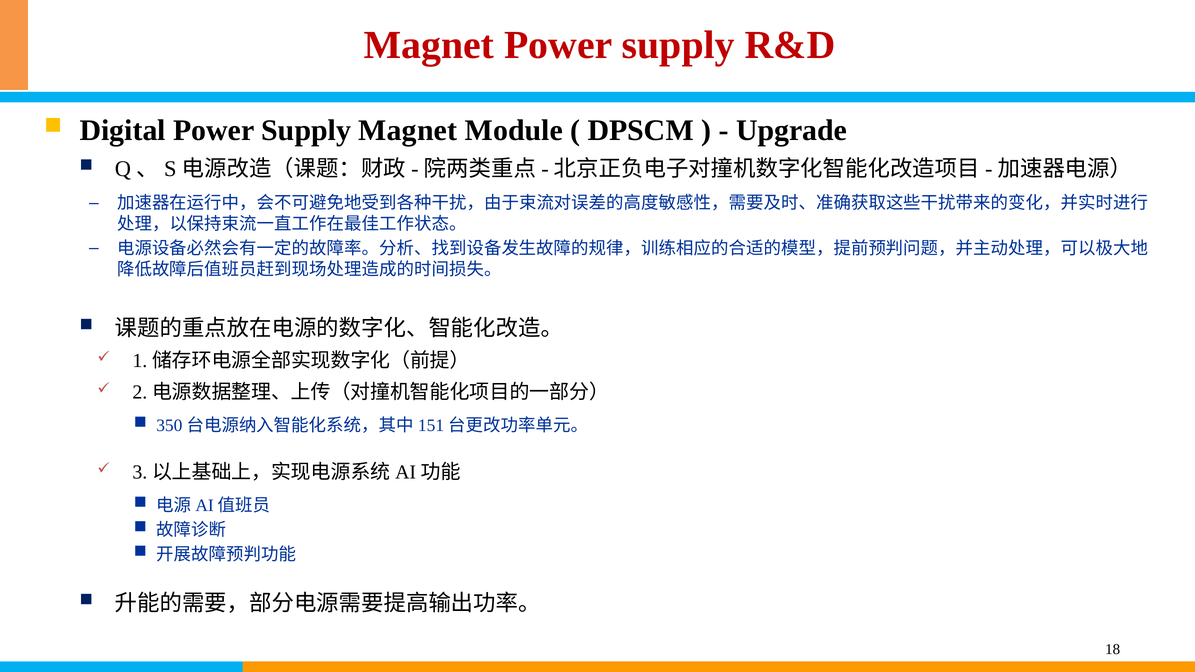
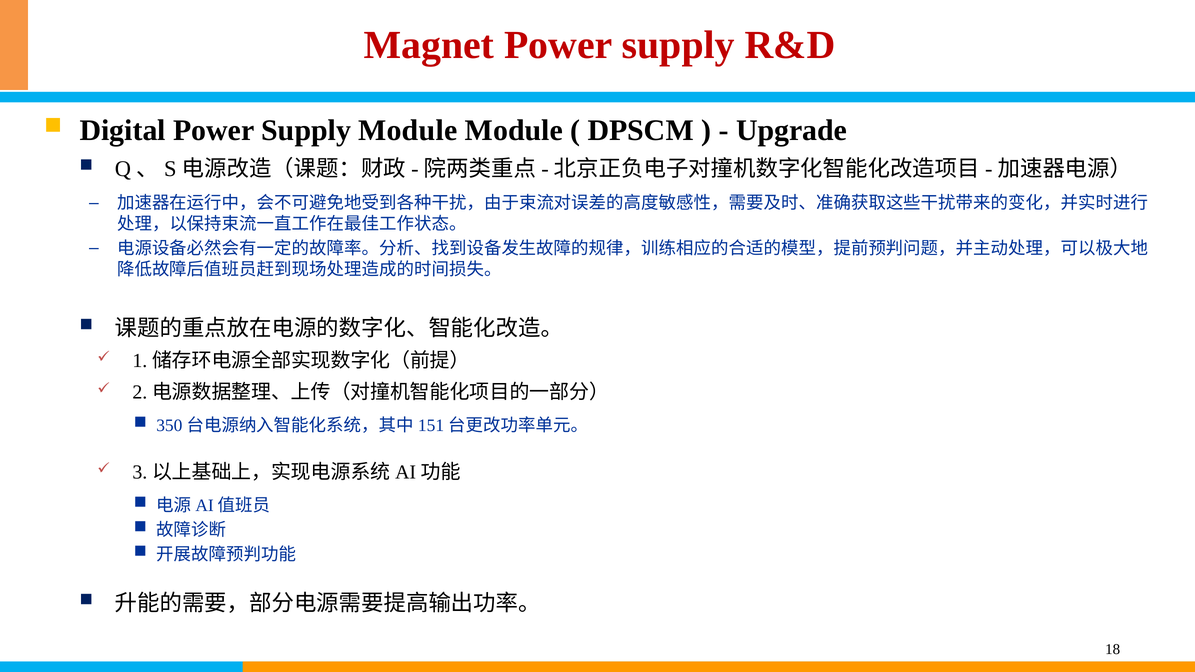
Supply Magnet: Magnet -> Module (408, 130)
